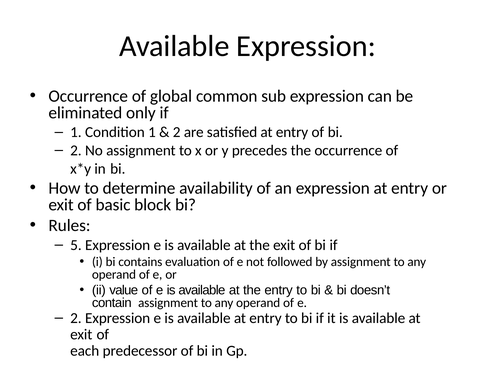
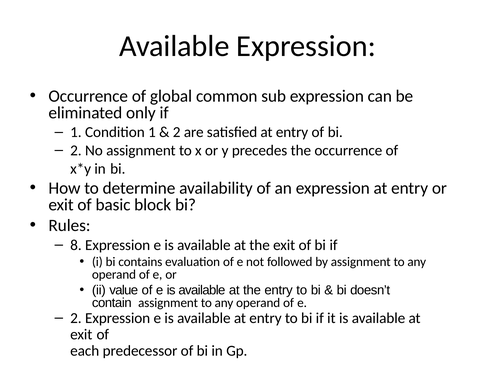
5: 5 -> 8 (76, 245)
